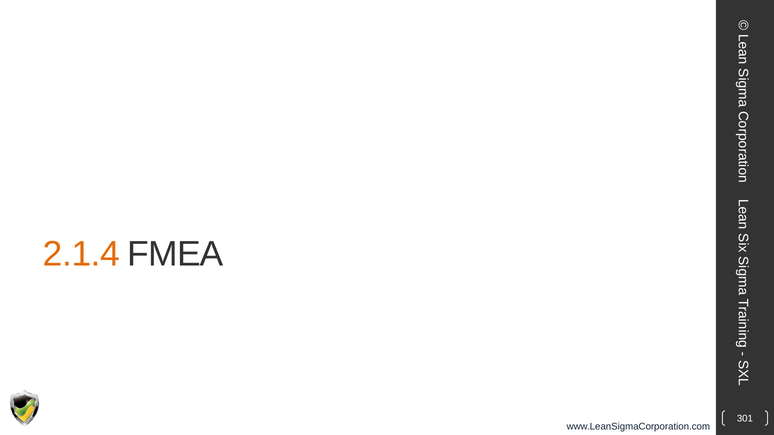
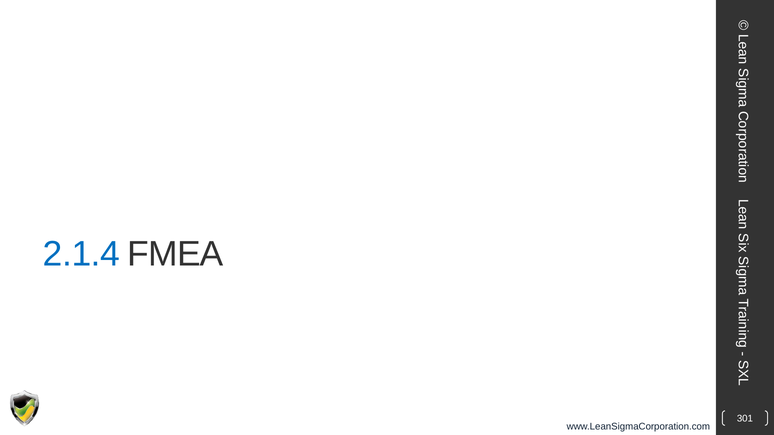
2.1.4 colour: orange -> blue (81, 254)
